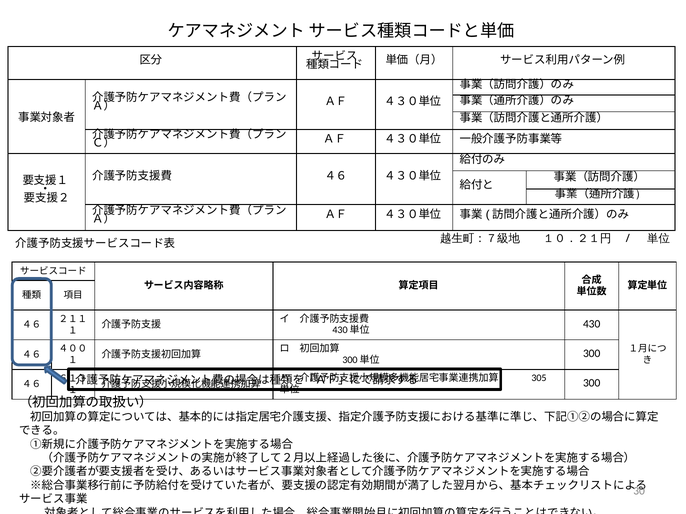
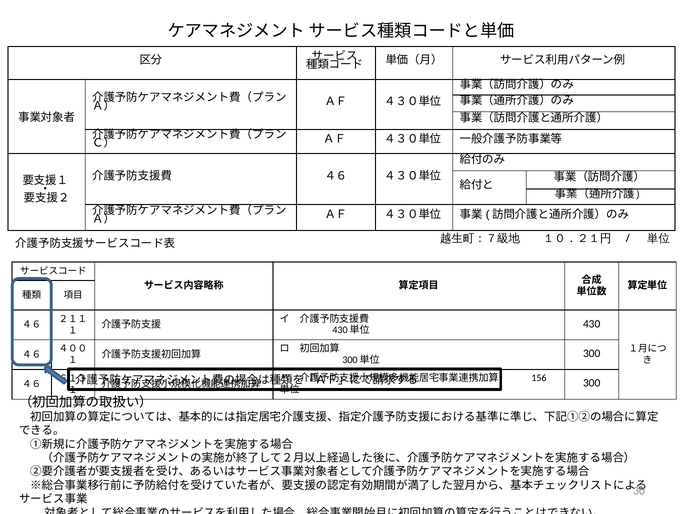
305: 305 -> 156 (539, 379)
